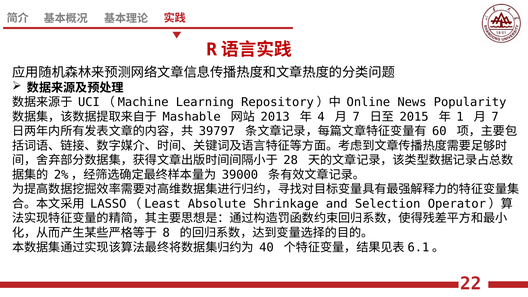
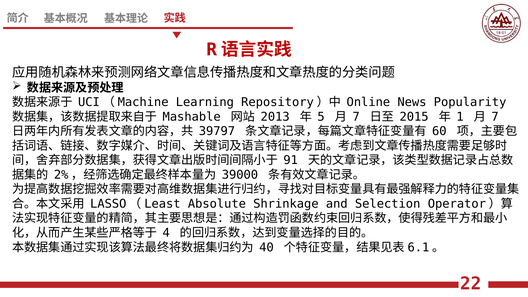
4: 4 -> 5 (321, 117)
28: 28 -> 91 (291, 160)
8: 8 -> 4 (166, 233)
